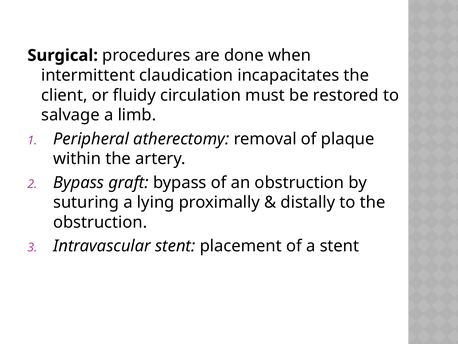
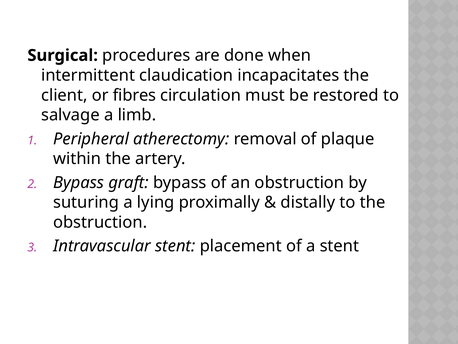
fluidy: fluidy -> fibres (134, 95)
